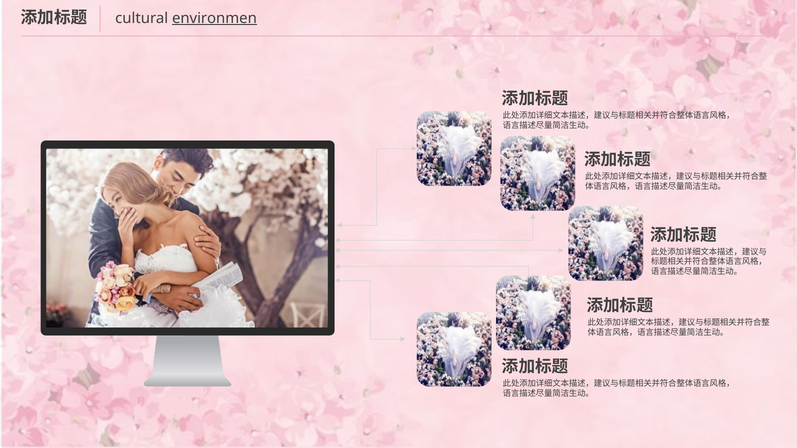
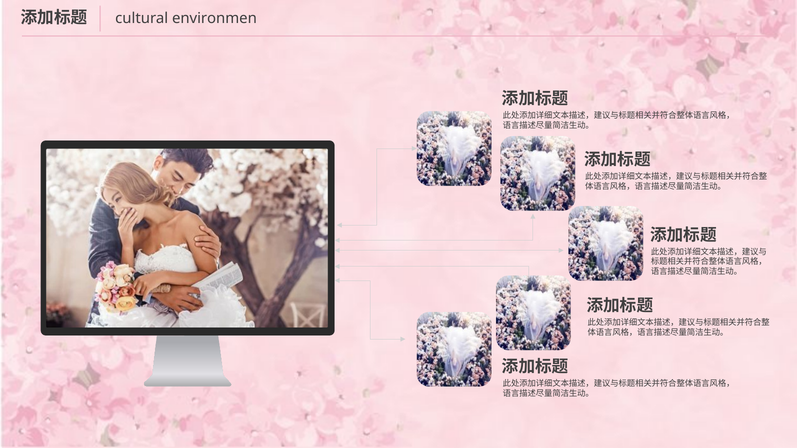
environmen underline: present -> none (214, 18)
